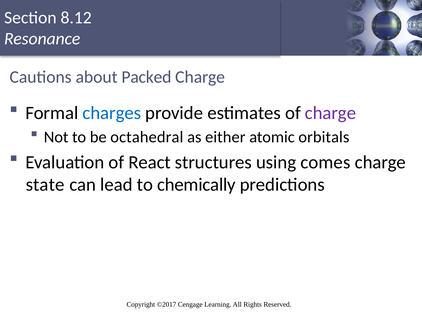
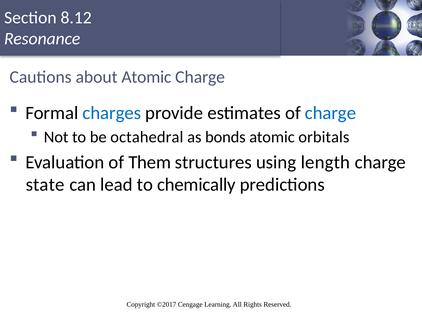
about Packed: Packed -> Atomic (146, 77)
charge colour: purple -> blue (330, 113)
either: either -> bonds (225, 137)
React: React -> Them (150, 162)
comes: comes -> length (325, 162)
